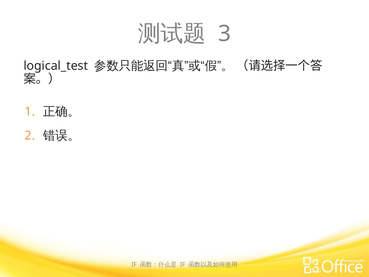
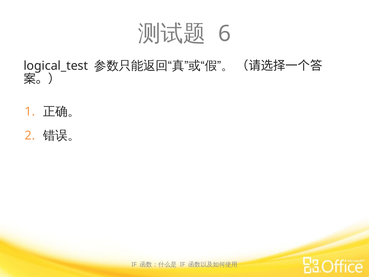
3: 3 -> 6 (224, 34)
